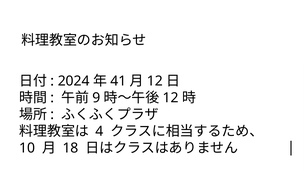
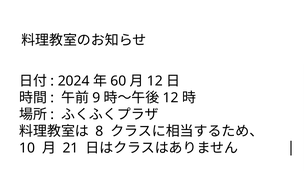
41: 41 -> 60 (118, 81)
4: 4 -> 8 (99, 131)
18: 18 -> 21 (70, 148)
